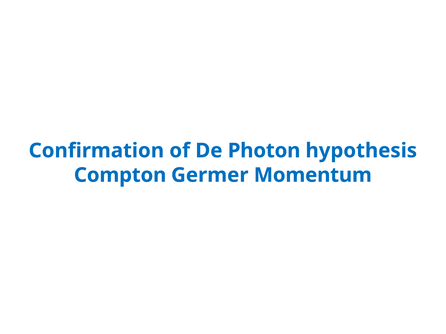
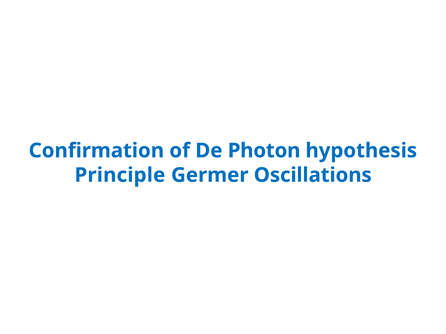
Compton: Compton -> Principle (120, 175)
Momentum: Momentum -> Oscillations (313, 175)
